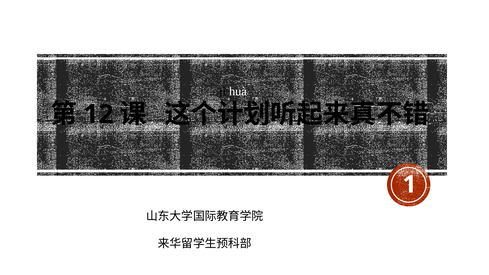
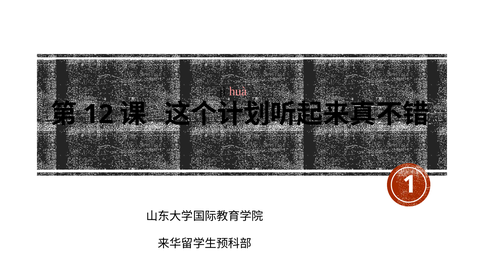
huà colour: white -> pink (238, 92)
